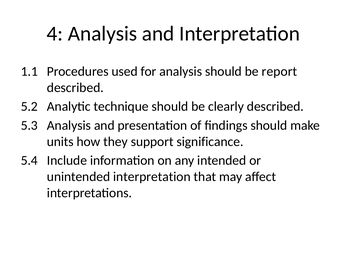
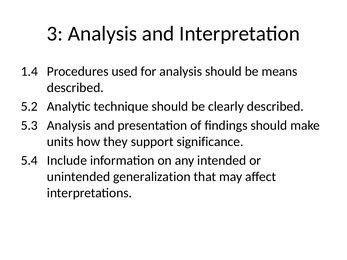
4: 4 -> 3 (55, 34)
1.1: 1.1 -> 1.4 (29, 72)
report: report -> means (280, 72)
unintended interpretation: interpretation -> generalization (152, 177)
